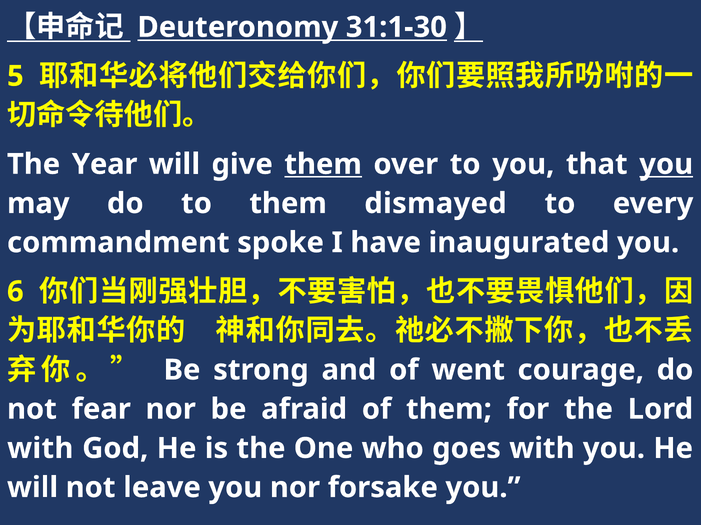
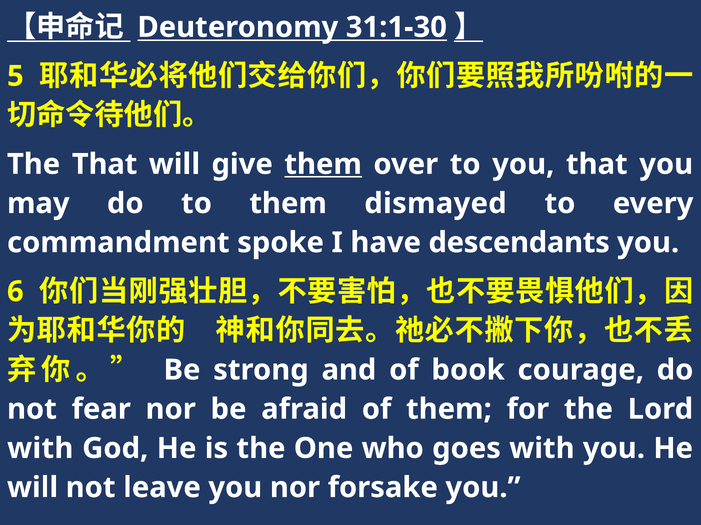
The Year: Year -> That (105, 164)
you underline: present -> none (666, 164)
inaugurated: inaugurated -> descendants (519, 243)
went: went -> book (468, 370)
